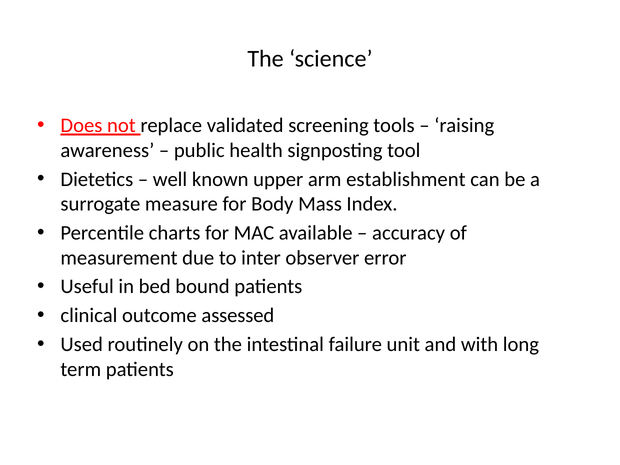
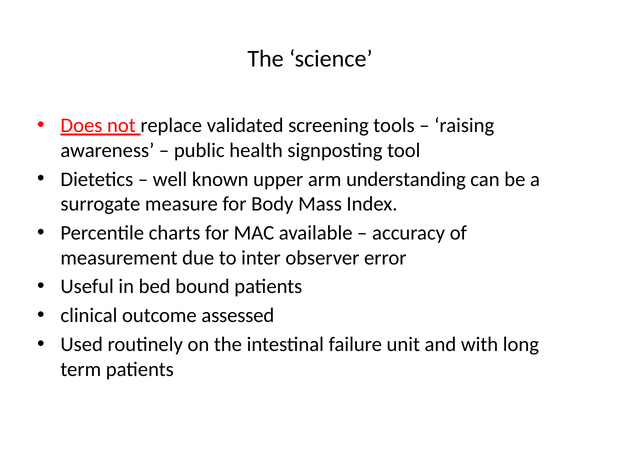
establishment: establishment -> understanding (406, 179)
